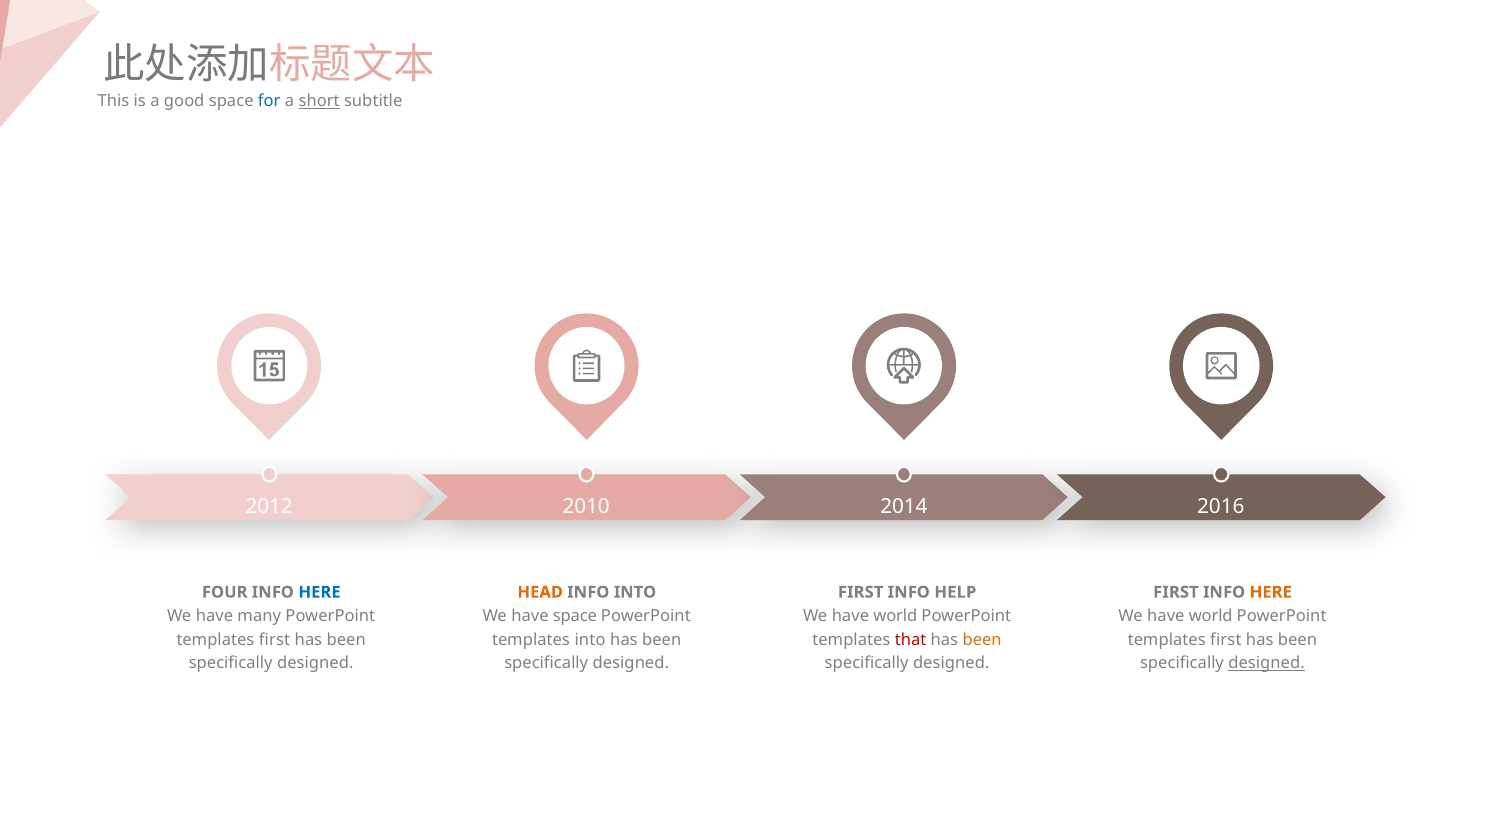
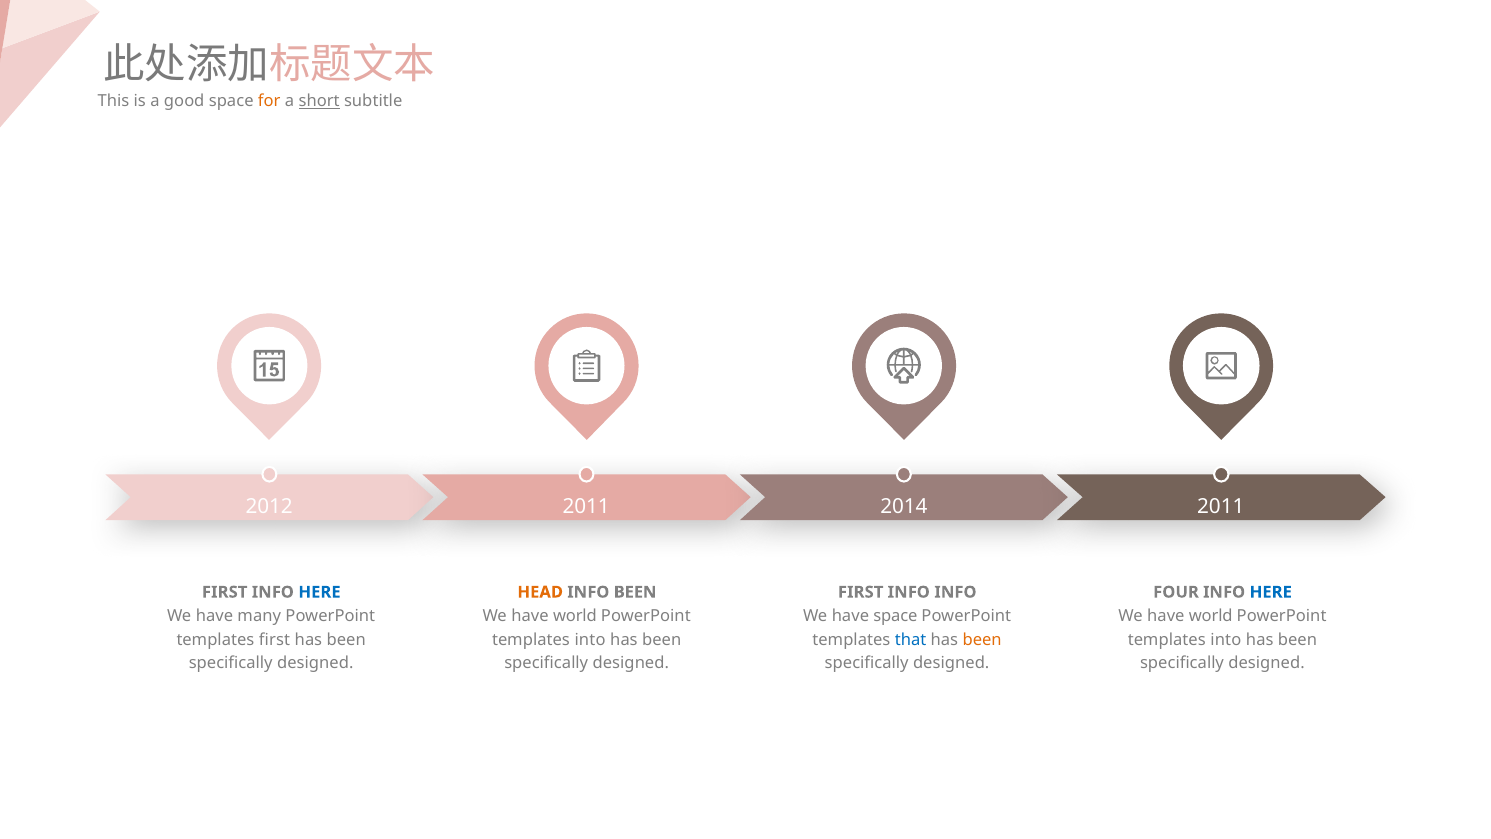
for colour: blue -> orange (269, 101)
2012 2010: 2010 -> 2011 (586, 506)
2014 2016: 2016 -> 2011 (1221, 506)
FOUR: FOUR -> FIRST (225, 592)
INFO INTO: INTO -> BEEN (635, 592)
INFO HELP: HELP -> INFO (955, 592)
FIRST: FIRST -> FOUR (1176, 592)
HERE colour: orange -> blue (1271, 592)
space: space -> world (575, 616)
world: world -> space (895, 616)
that colour: red -> blue (911, 639)
first: first -> into (1226, 639)
designed underline: present -> none (1267, 663)
